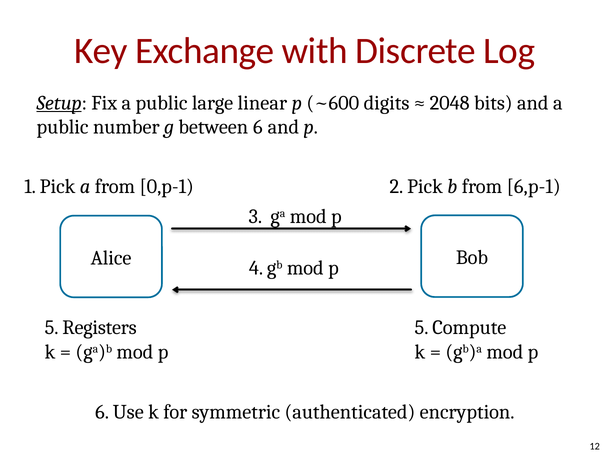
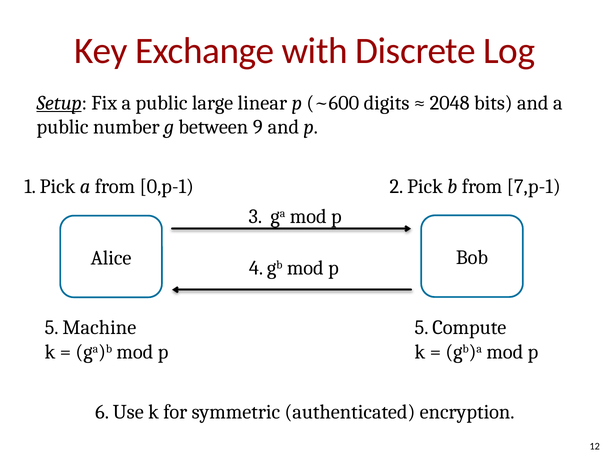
between 6: 6 -> 9 (258, 127)
6,p-1: 6,p-1 -> 7,p-1 (534, 186)
Registers: Registers -> Machine (99, 327)
